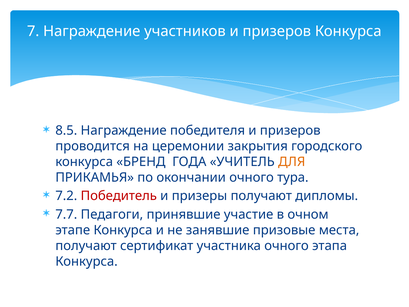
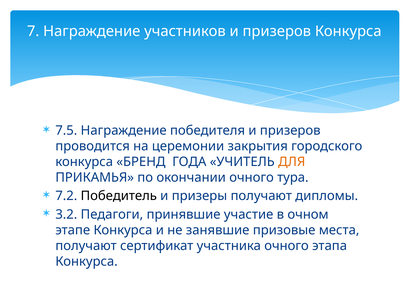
8.5: 8.5 -> 7.5 (66, 130)
Победитель colour: red -> black (119, 196)
7.7: 7.7 -> 3.2 (66, 214)
